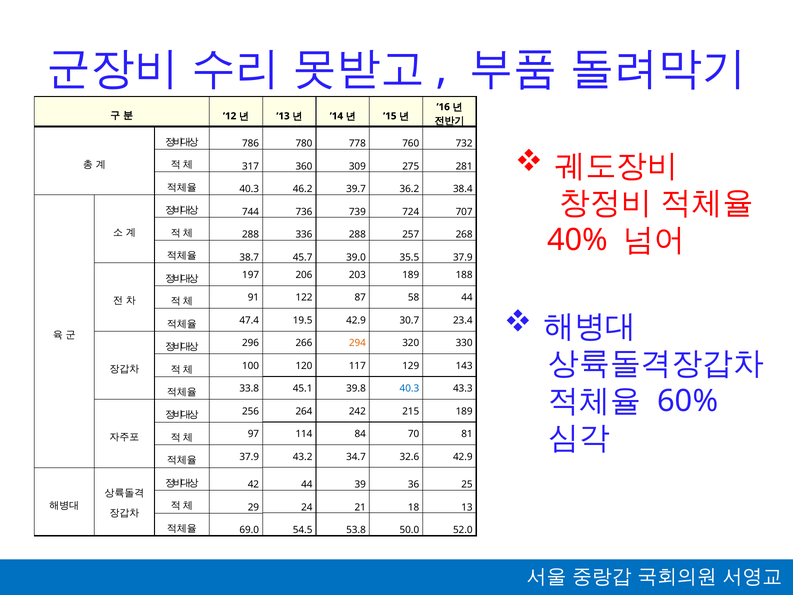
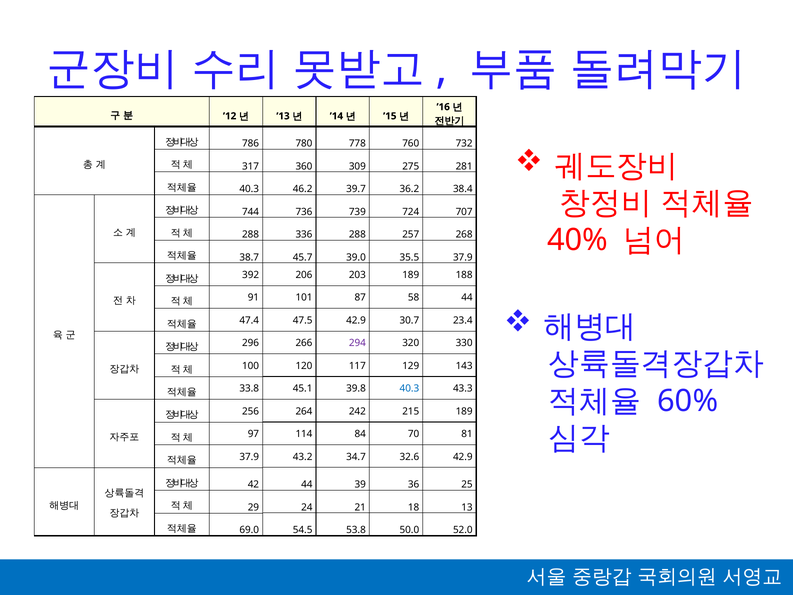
197: 197 -> 392 (251, 275)
122: 122 -> 101 (304, 298)
19.5: 19.5 -> 47.5 (303, 320)
294 colour: orange -> purple (357, 343)
